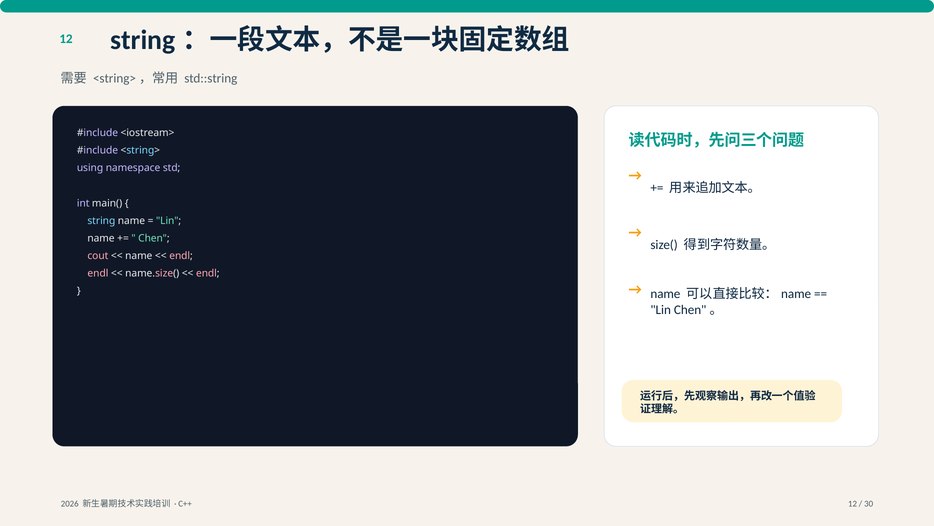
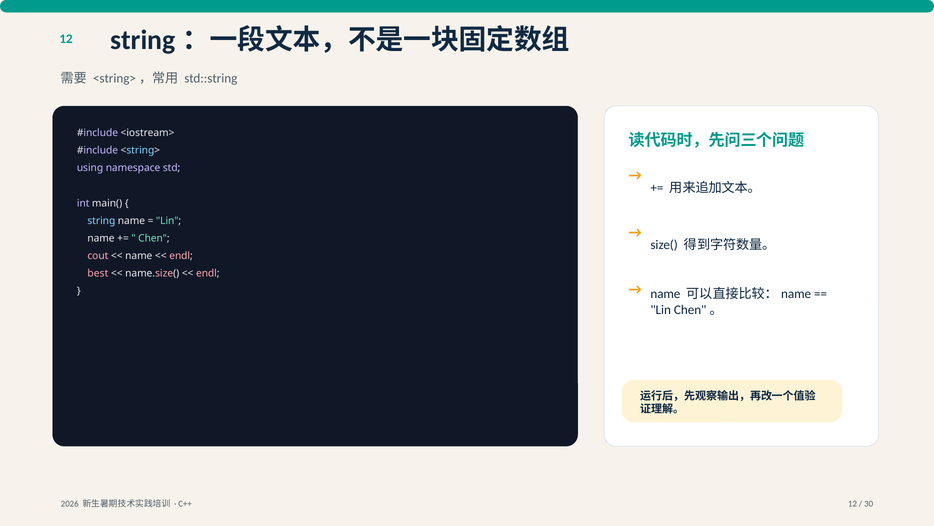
endl: endl -> best (98, 273)
